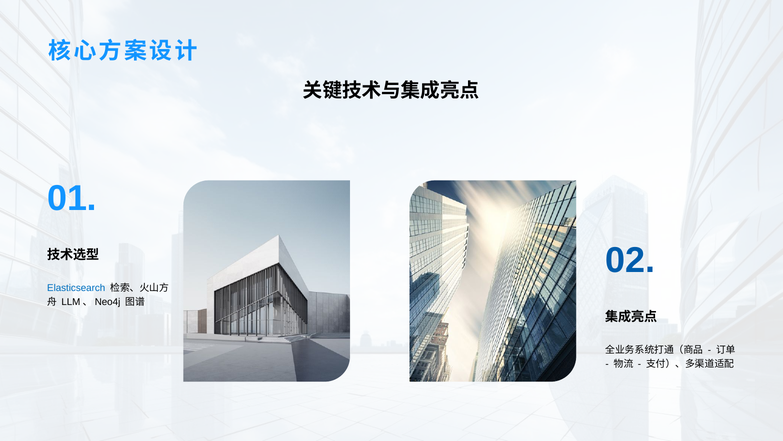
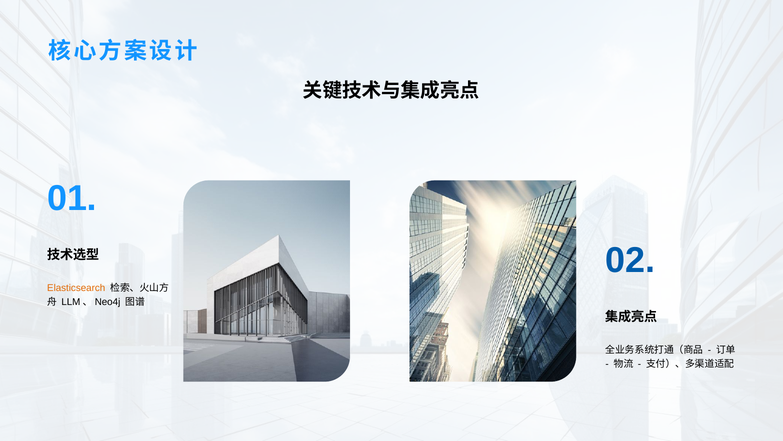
Elasticsearch colour: blue -> orange (76, 288)
